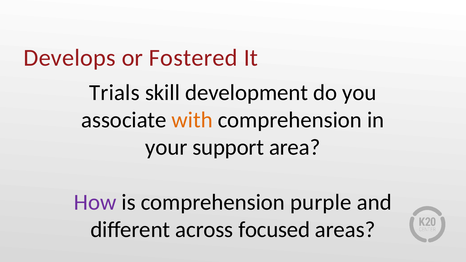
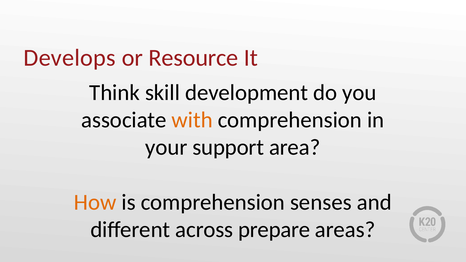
Fostered: Fostered -> Resource (193, 58)
Trials: Trials -> Think (115, 93)
How colour: purple -> orange (95, 202)
purple: purple -> senses (321, 202)
focused: focused -> prepare (274, 230)
